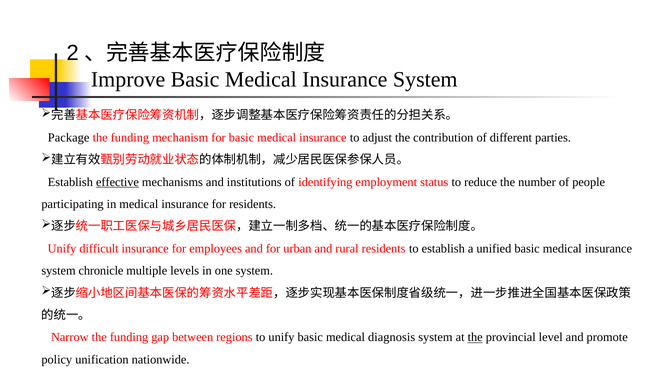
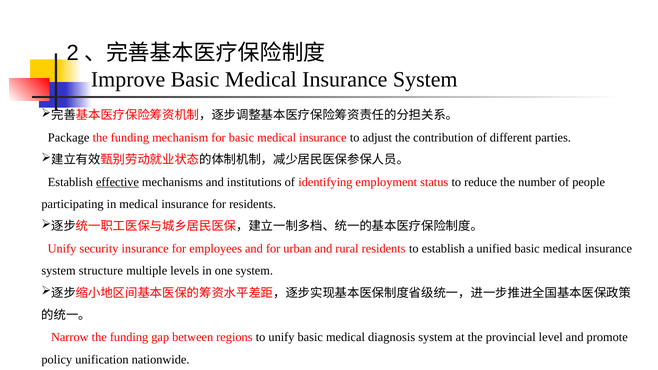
difficult: difficult -> security (99, 249)
chronicle: chronicle -> structure (101, 271)
the underline: present -> none (475, 337)
